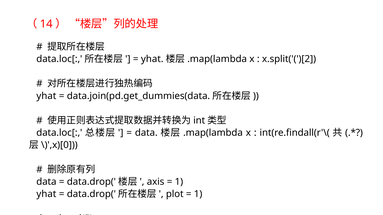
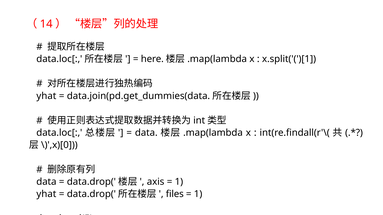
yhat: yhat -> here (152, 59)
x.split('(')[2: x.split('(')[2 -> x.split('(')[1 (289, 59)
plot: plot -> files (175, 194)
